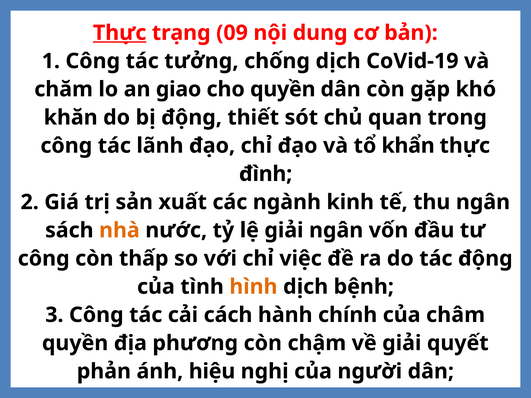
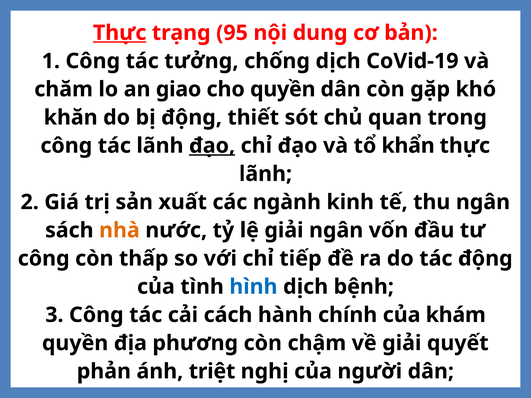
09: 09 -> 95 (232, 33)
đạo underline: none -> present (212, 146)
đình: đình -> lãnh (266, 174)
việc: việc -> tiếp (301, 259)
hình colour: orange -> blue (253, 287)
châm: châm -> khám (456, 315)
hiệu: hiệu -> triệt (212, 372)
